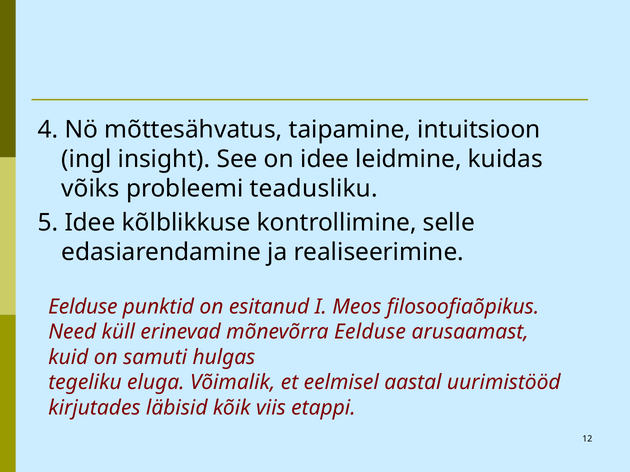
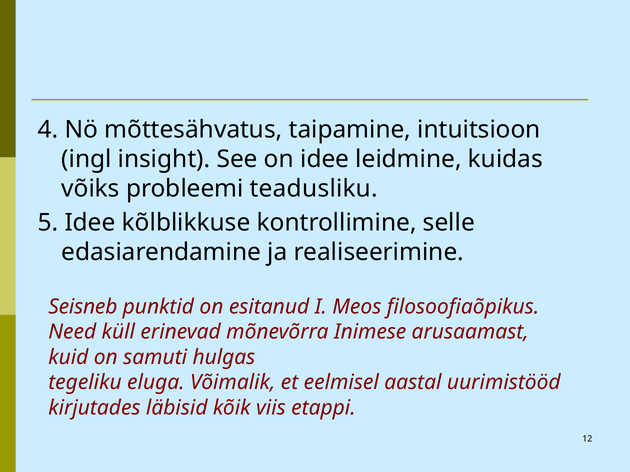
Eelduse: Eelduse -> Seisneb (83, 307)
mõnevõrra Eelduse: Eelduse -> Inimese (370, 332)
